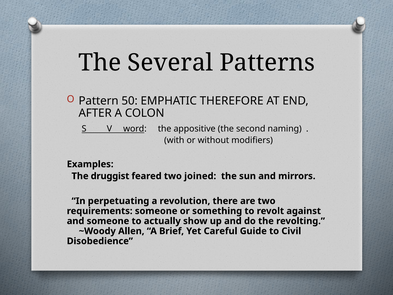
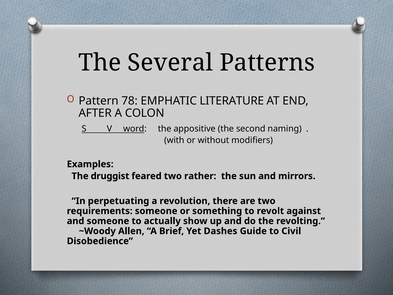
50: 50 -> 78 (130, 101)
THEREFORE: THEREFORE -> LITERATURE (232, 101)
joined: joined -> rather (200, 176)
Careful: Careful -> Dashes (221, 231)
